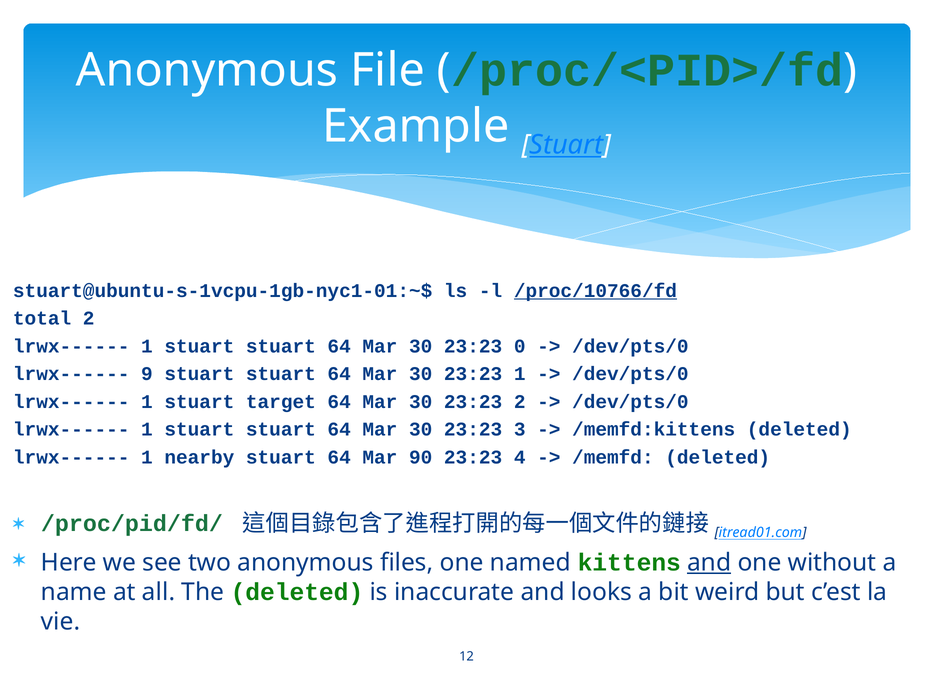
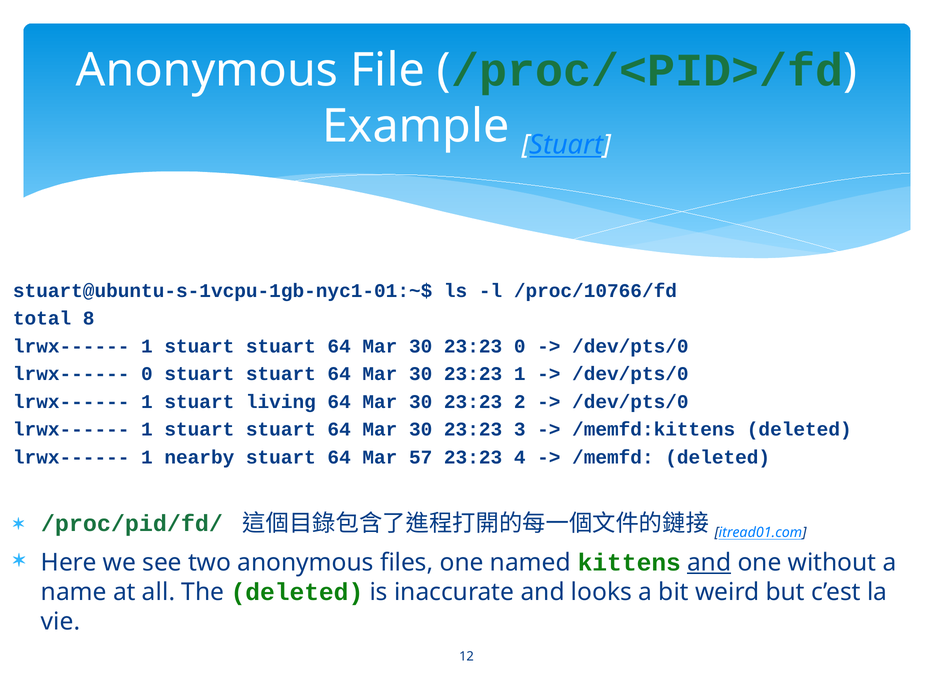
/proc/10766/fd underline: present -> none (595, 291)
total 2: 2 -> 8 (89, 318)
lrwx------ 9: 9 -> 0 (147, 374)
target: target -> living (281, 402)
90: 90 -> 57 (421, 457)
